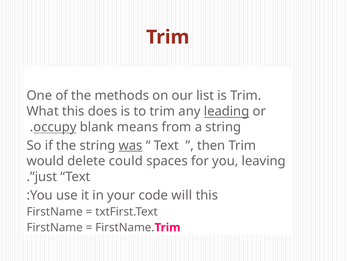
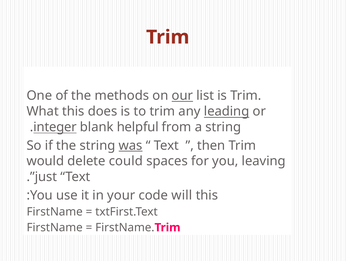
our underline: none -> present (182, 95)
occupy: occupy -> integer (55, 127)
means: means -> helpful (138, 127)
